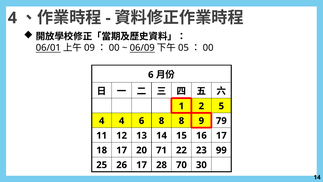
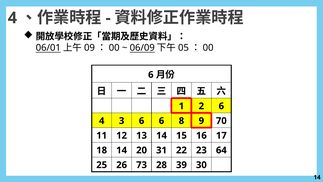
5: 5 -> 6 (221, 106)
4 4: 4 -> 3 (122, 121)
6 8: 8 -> 6 (161, 121)
79: 79 -> 70 (221, 121)
18 17: 17 -> 14 (122, 150)
71: 71 -> 31 (162, 150)
99: 99 -> 64 (221, 150)
26 17: 17 -> 73 (142, 165)
70: 70 -> 39 (181, 165)
